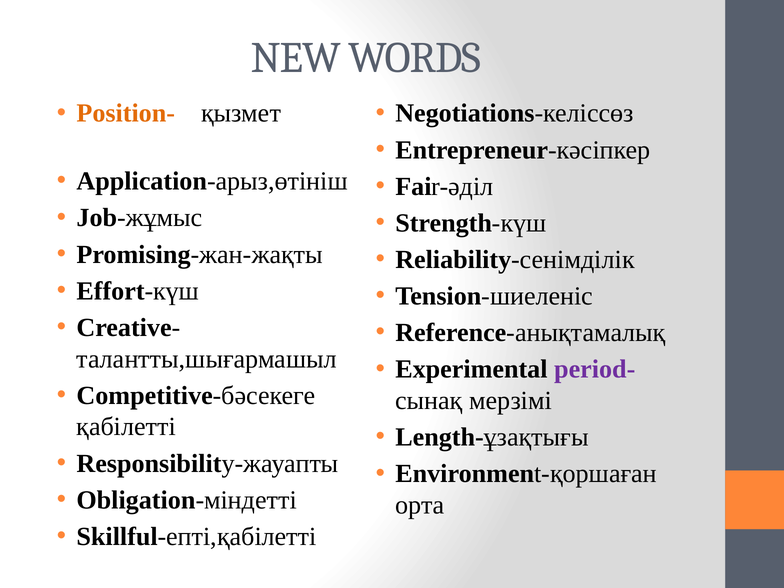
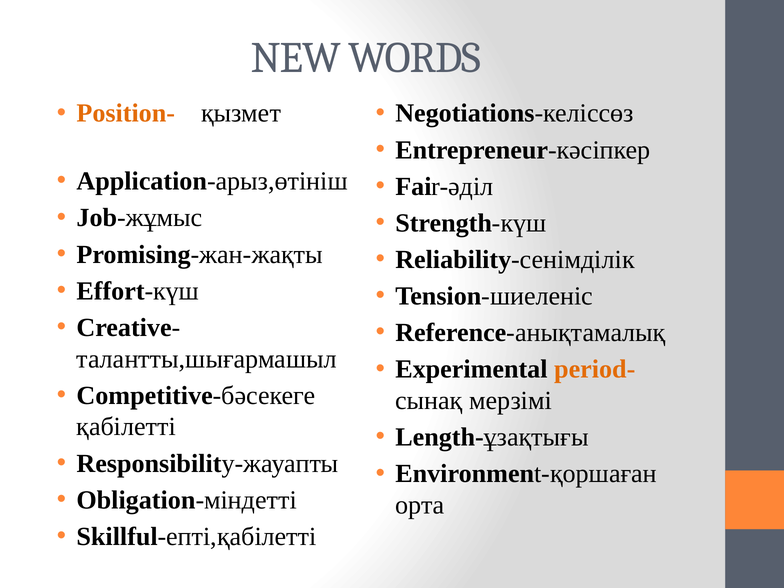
period- colour: purple -> orange (595, 369)
